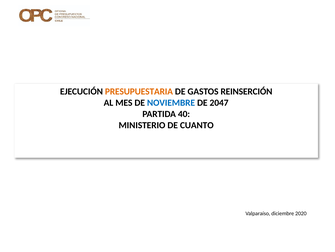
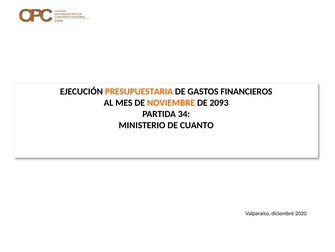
REINSERCIÓN: REINSERCIÓN -> FINANCIEROS (246, 91)
NOVIEMBRE colour: blue -> orange (171, 102)
2047: 2047 -> 2093 (219, 102)
40: 40 -> 34 (184, 114)
